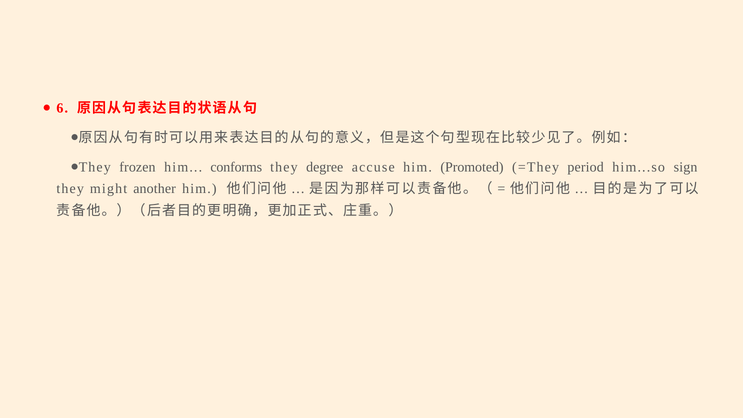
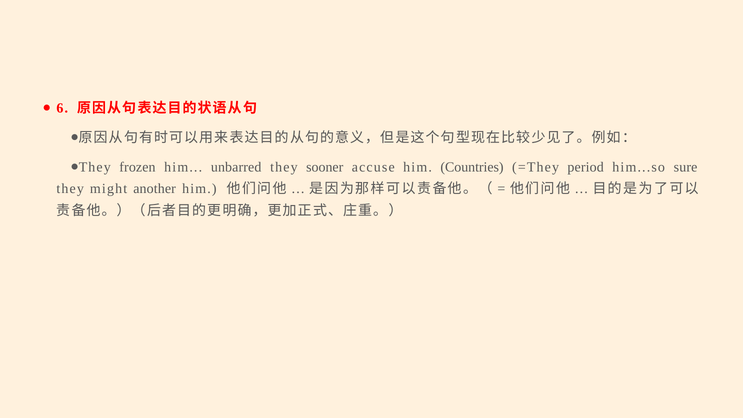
conforms: conforms -> unbarred (236, 167)
degree: degree -> sooner (325, 167)
Promoted: Promoted -> Countries (472, 167)
sign: sign -> sure (686, 167)
